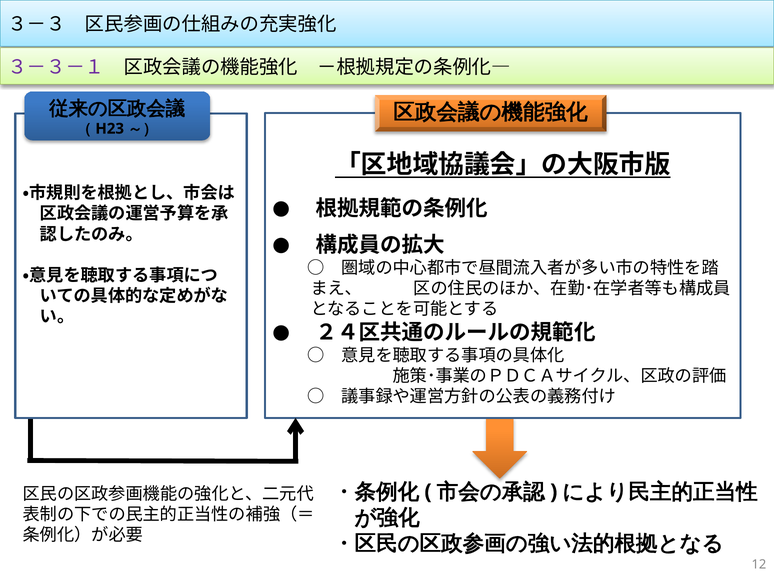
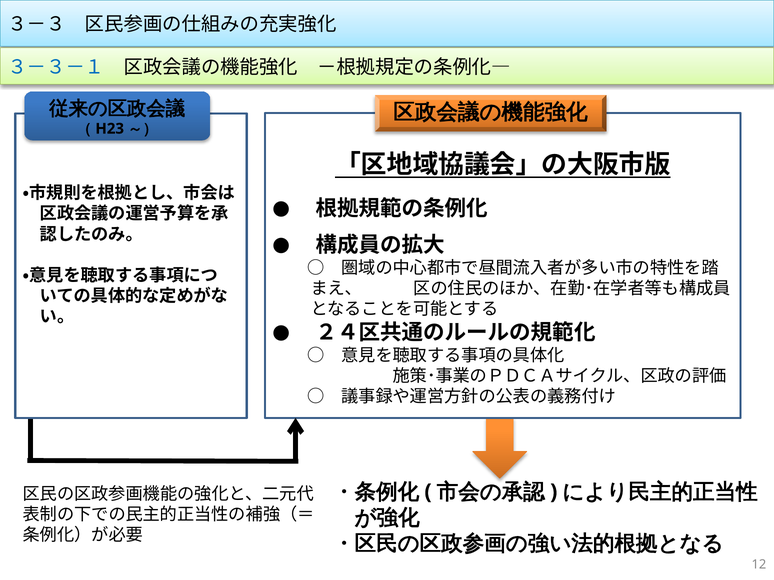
３－３－１ colour: purple -> blue (56, 67)
